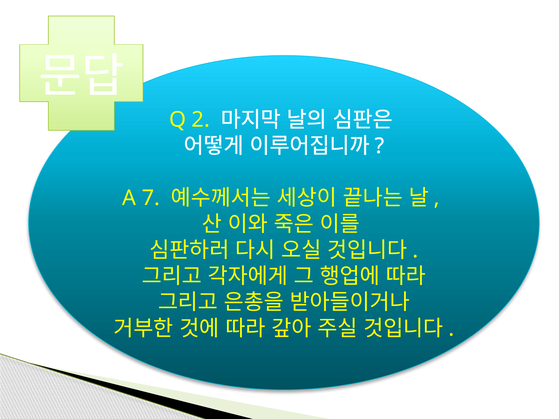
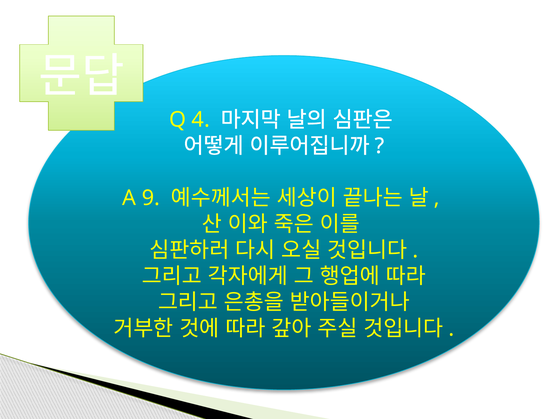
2: 2 -> 4 (201, 120)
7: 7 -> 9 (151, 198)
